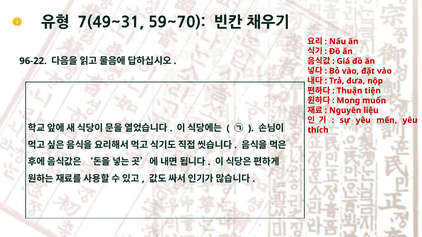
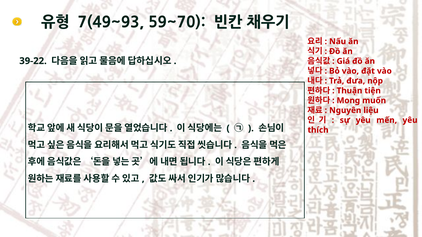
7(49~31: 7(49~31 -> 7(49~93 (111, 23)
96-22: 96-22 -> 39-22 (33, 61)
